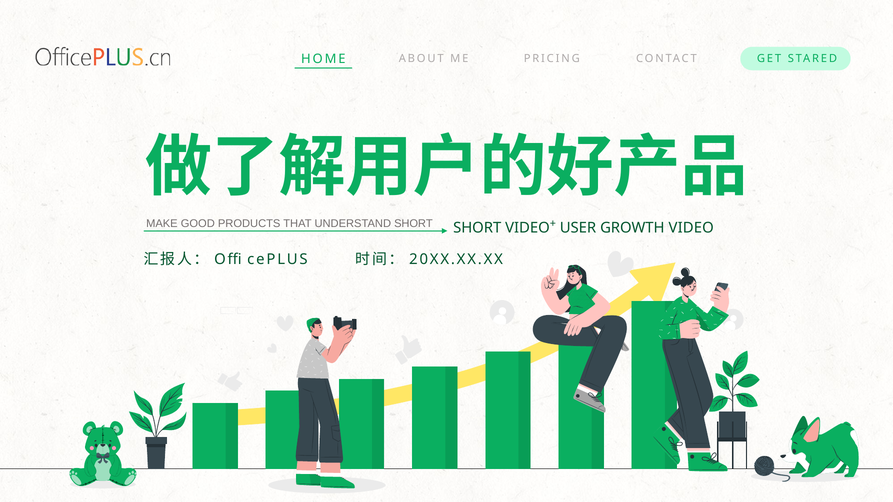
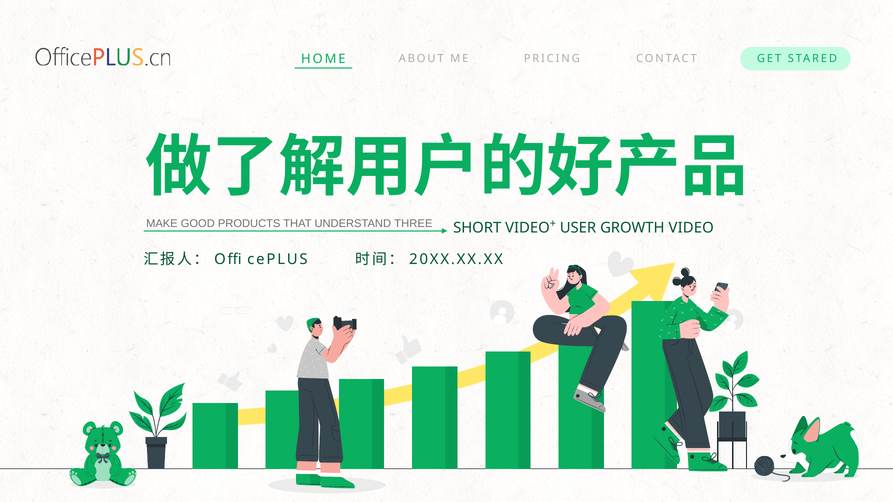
UNDERSTAND SHORT: SHORT -> THREE (413, 224)
